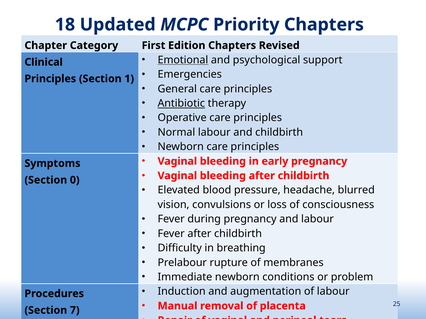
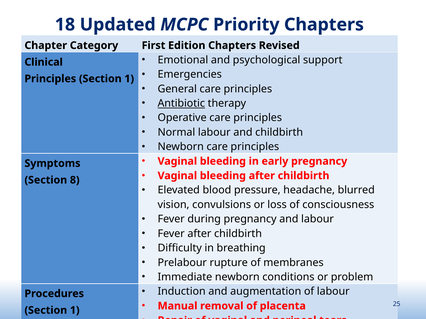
Emotional underline: present -> none (183, 60)
0: 0 -> 8 (75, 180)
7: 7 -> 1 (75, 311)
